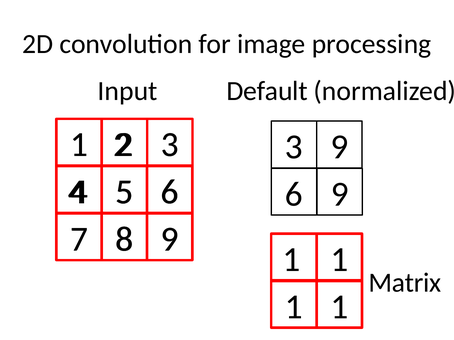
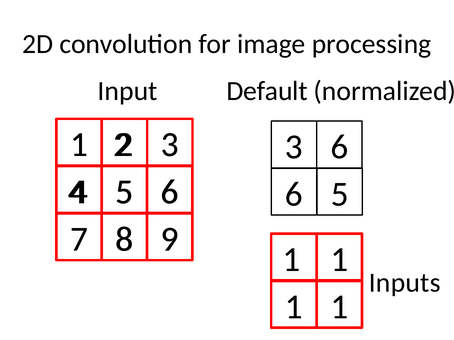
3 9: 9 -> 6 (339, 147)
6 9: 9 -> 5 (340, 194)
Matrix: Matrix -> Inputs (405, 283)
